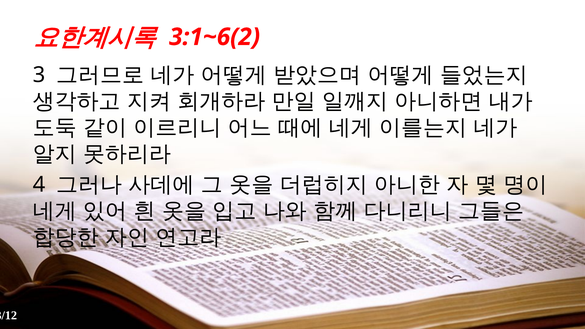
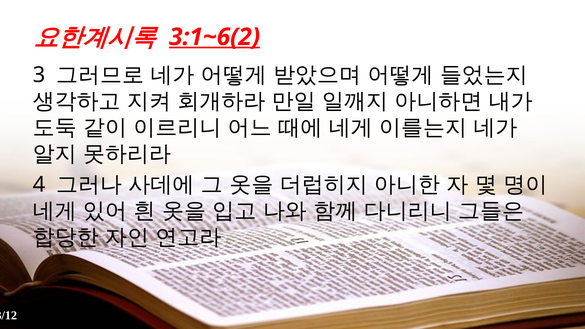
3:1~6(2 underline: none -> present (215, 37)
